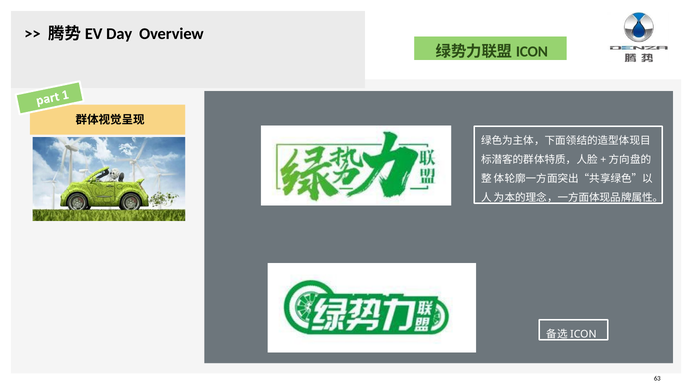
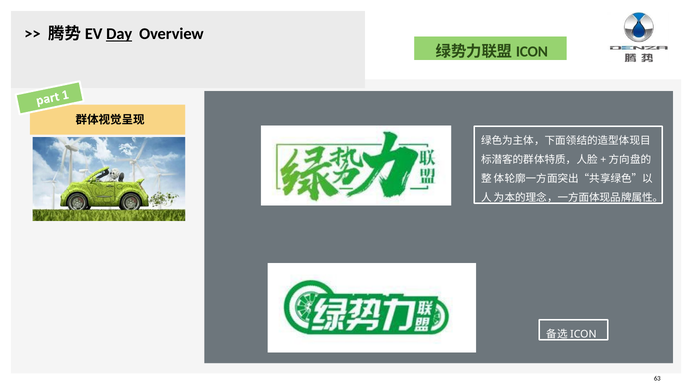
Day underline: none -> present (119, 34)
